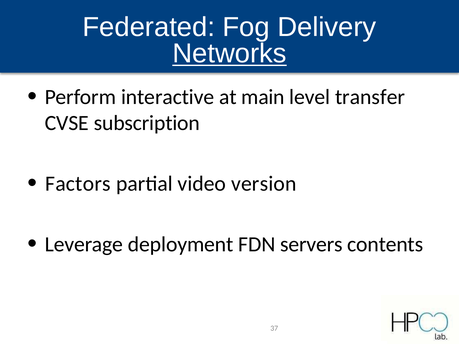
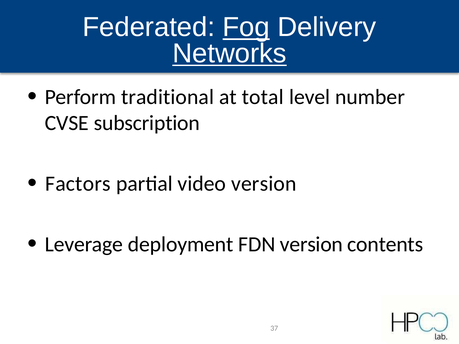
Fog underline: none -> present (246, 27)
interactive: interactive -> traditional (168, 97)
main: main -> total (263, 97)
transfer: transfer -> number (370, 97)
FDN servers: servers -> version (311, 245)
